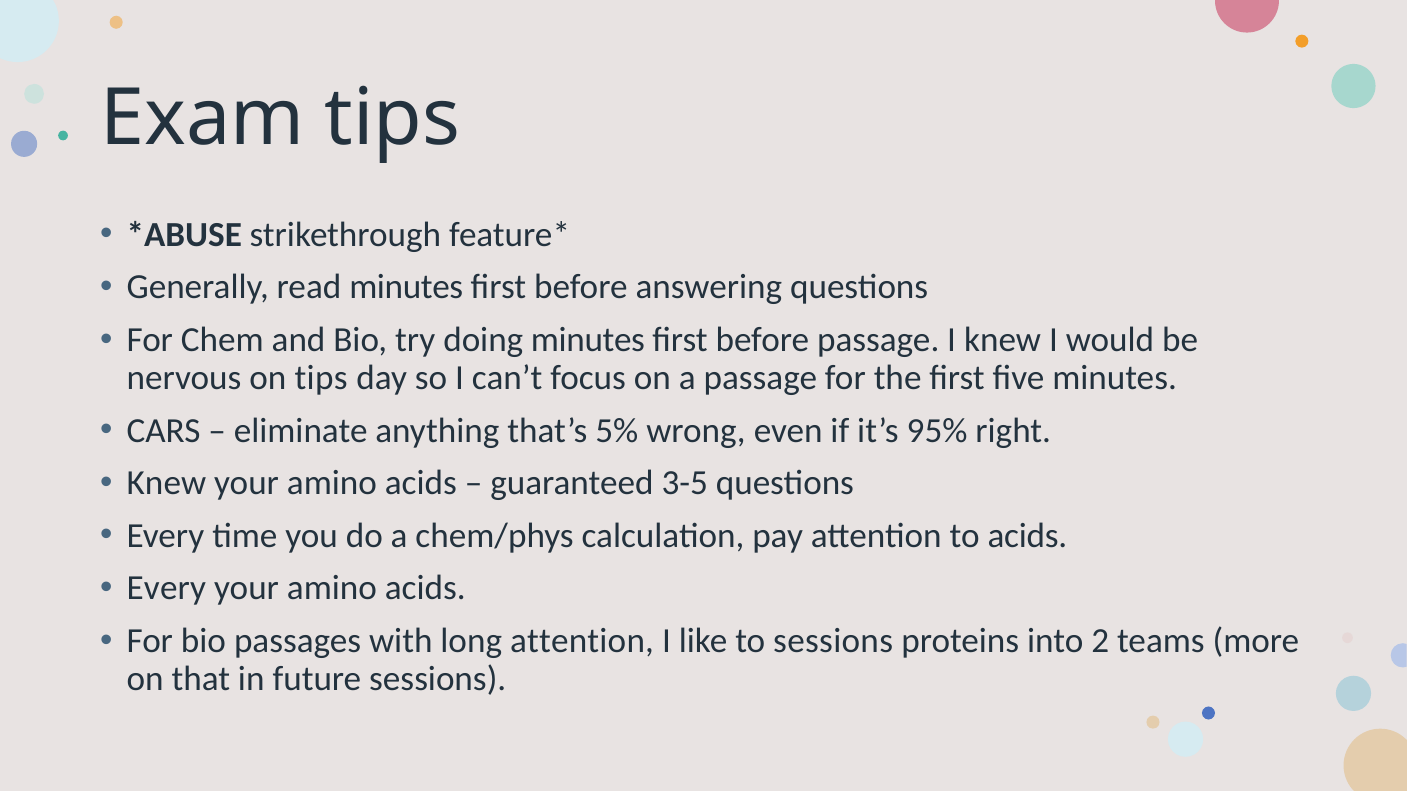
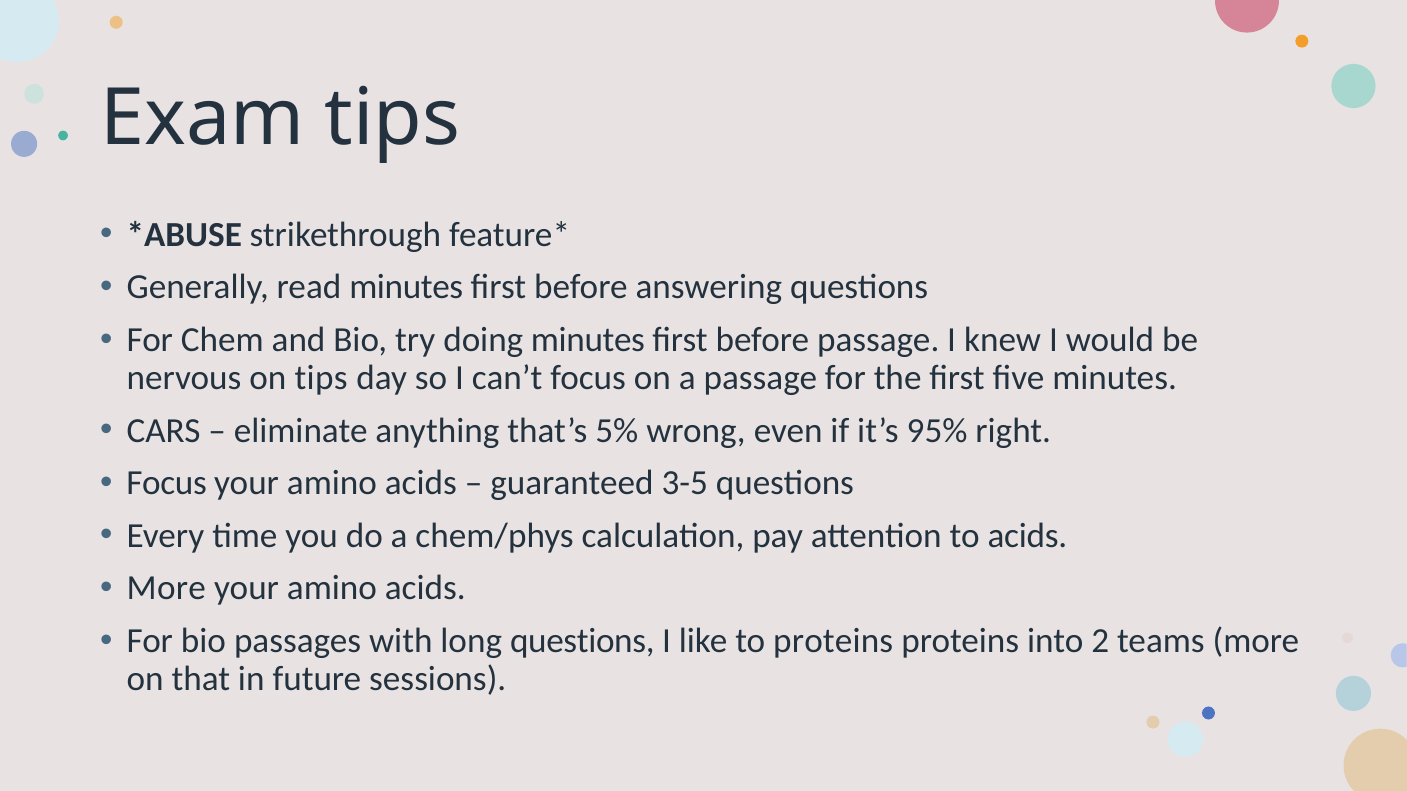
Knew: Knew -> Focus (167, 483)
Every: Every -> More (166, 589)
long attention: attention -> questions (582, 641)
to sessions: sessions -> proteins (833, 641)
